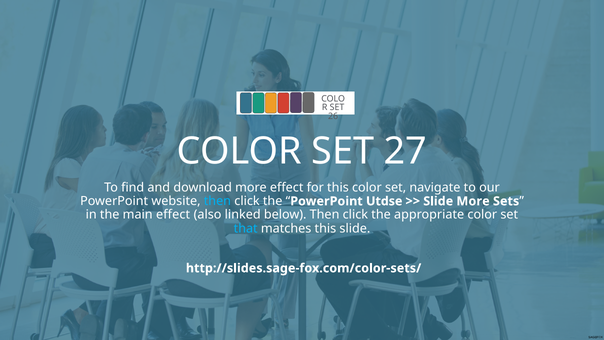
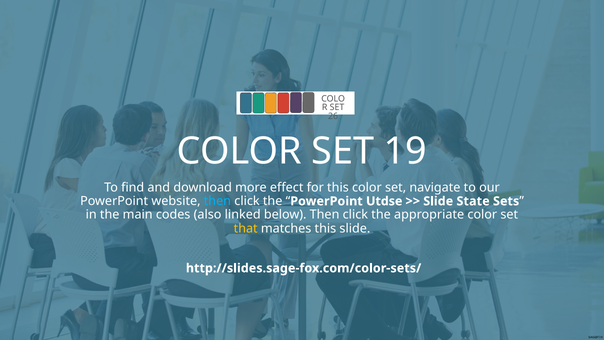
27: 27 -> 19 (405, 151)
Slide More: More -> State (473, 201)
main effect: effect -> codes (173, 215)
that colour: light blue -> yellow (246, 228)
